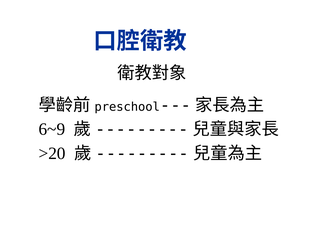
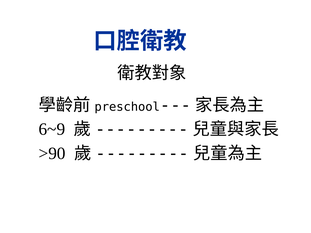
>20: >20 -> >90 (52, 154)
